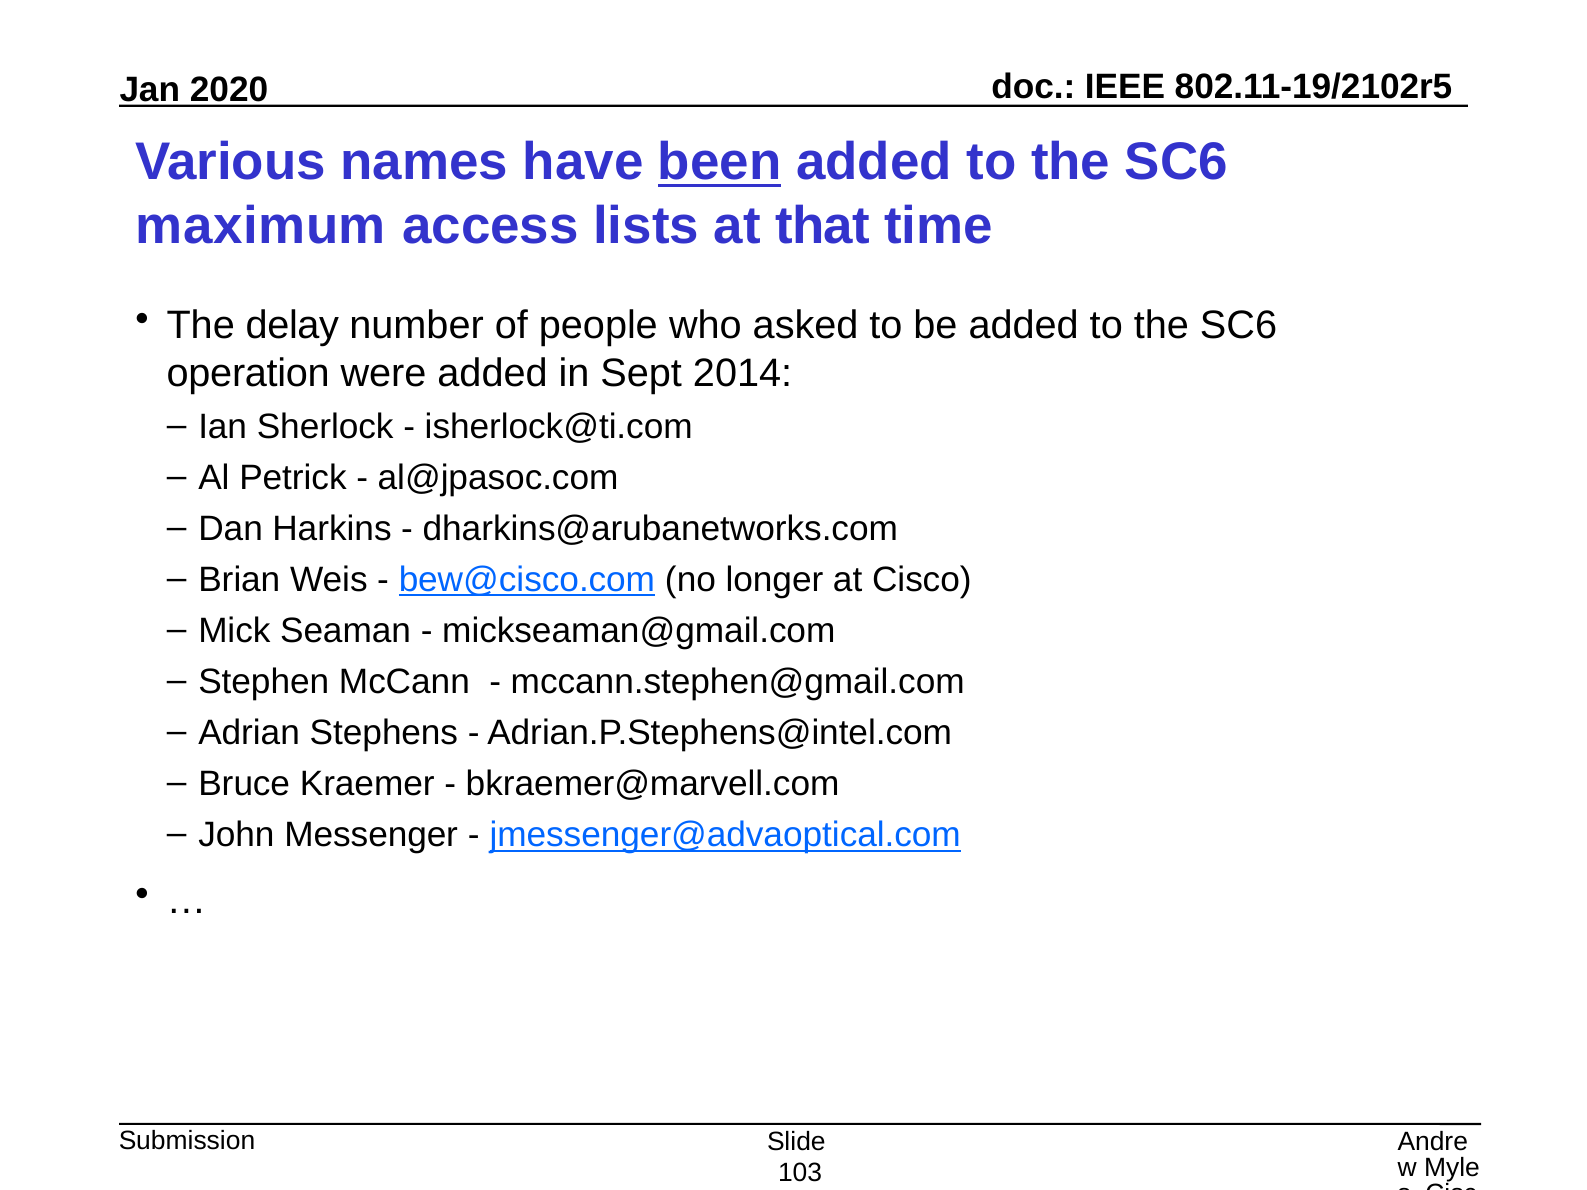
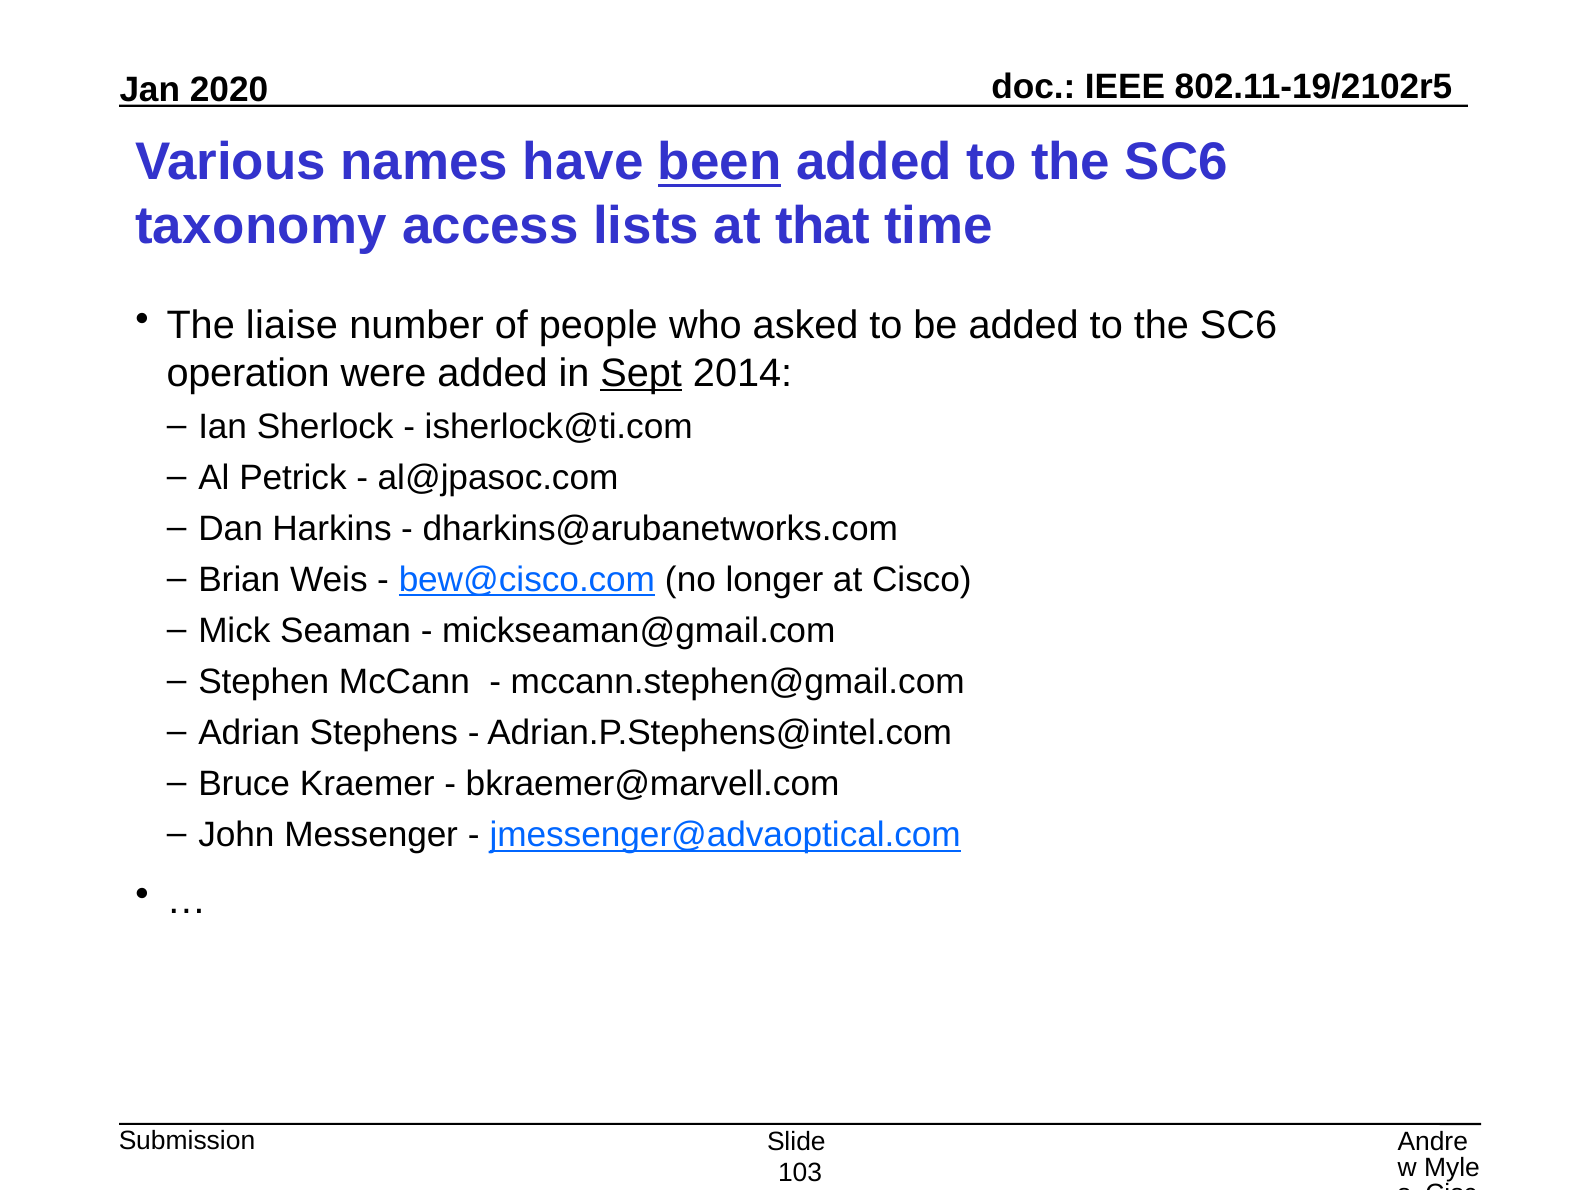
maximum: maximum -> taxonomy (261, 226)
delay: delay -> liaise (292, 326)
Sept underline: none -> present (641, 373)
